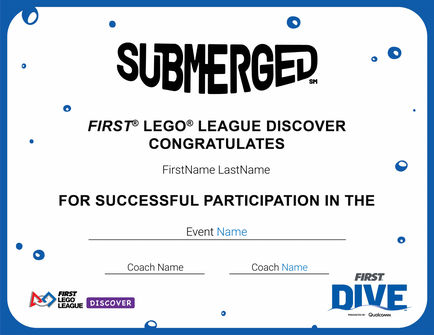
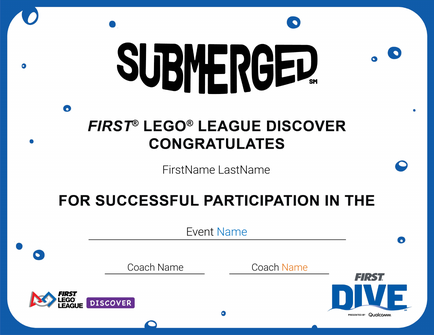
Name colour: blue -> orange (295, 268)
